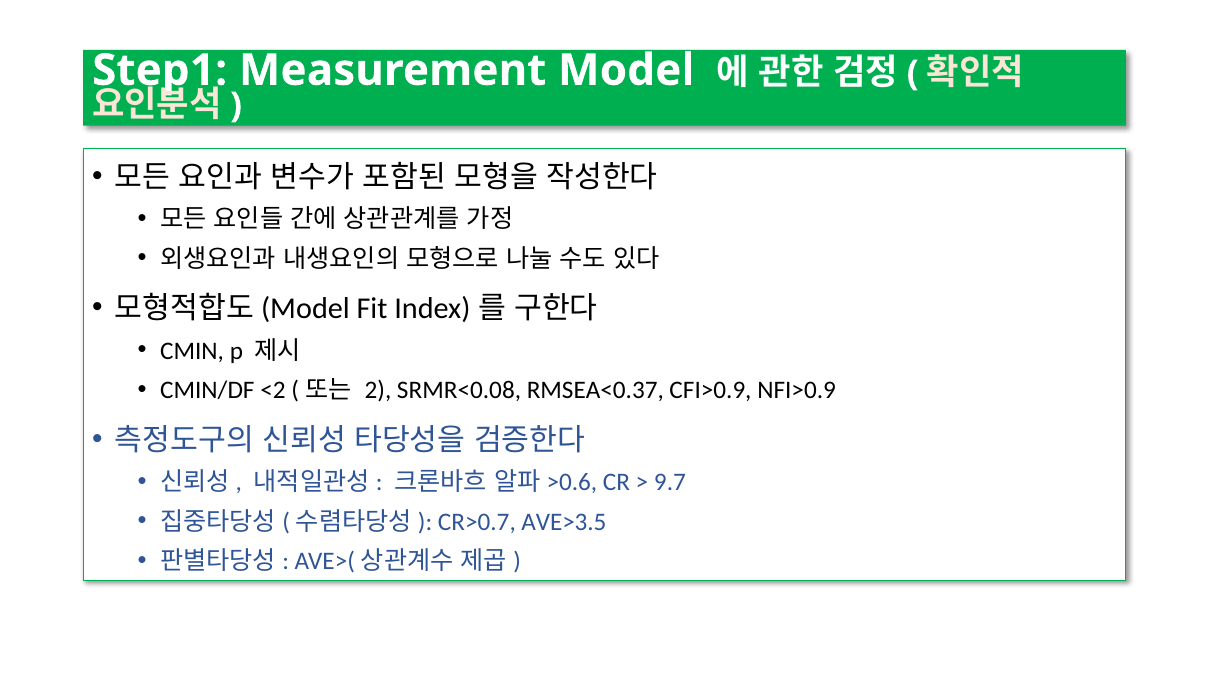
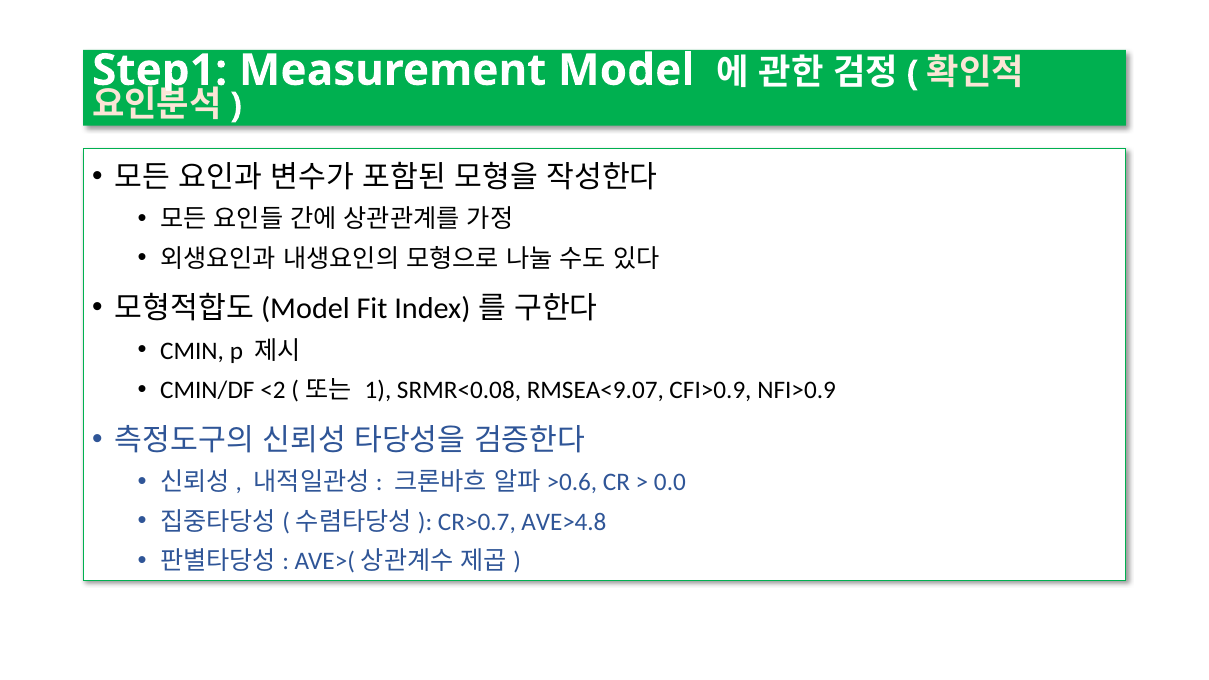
2: 2 -> 1 (378, 390)
RMSEA<0.37: RMSEA<0.37 -> RMSEA<9.07 (595, 390)
9.7: 9.7 -> 0.0 (670, 482)
AVE>3.5: AVE>3.5 -> AVE>4.8 (564, 522)
